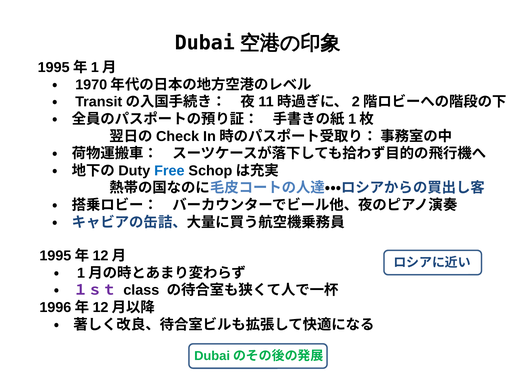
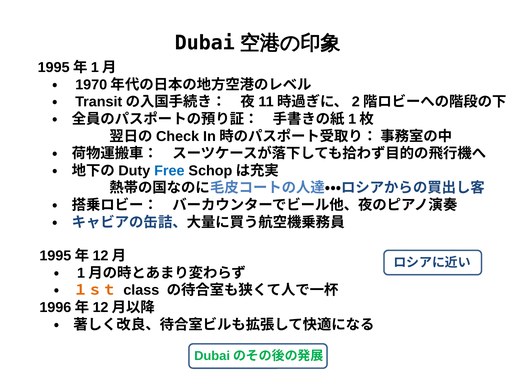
１ｓｔ colour: purple -> orange (95, 290)
